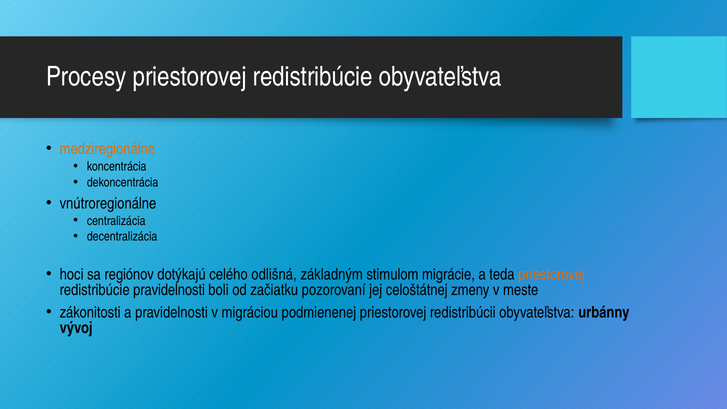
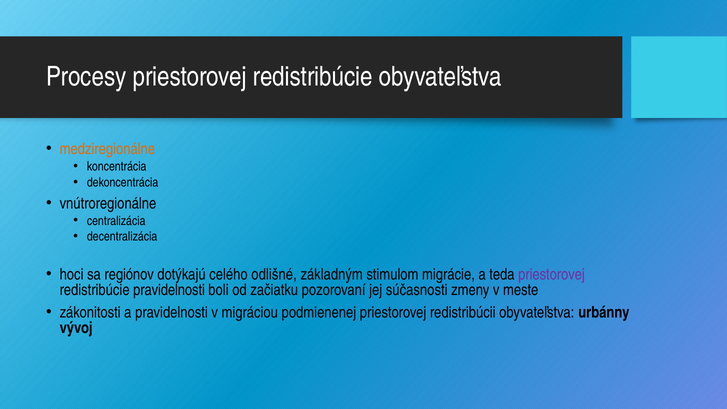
odlišná: odlišná -> odlišné (274, 275)
priestorovej colour: orange -> purple (552, 275)
celoštátnej: celoštátnej -> súčasnosti (417, 290)
